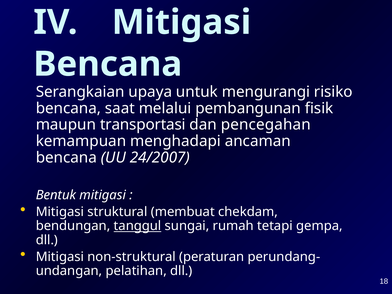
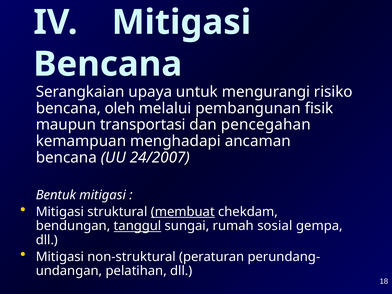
saat: saat -> oleh (120, 108)
membuat underline: none -> present (183, 212)
tetapi: tetapi -> sosial (275, 226)
